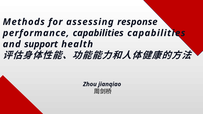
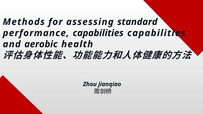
response: response -> standard (137, 22)
support: support -> aerobic (41, 44)
